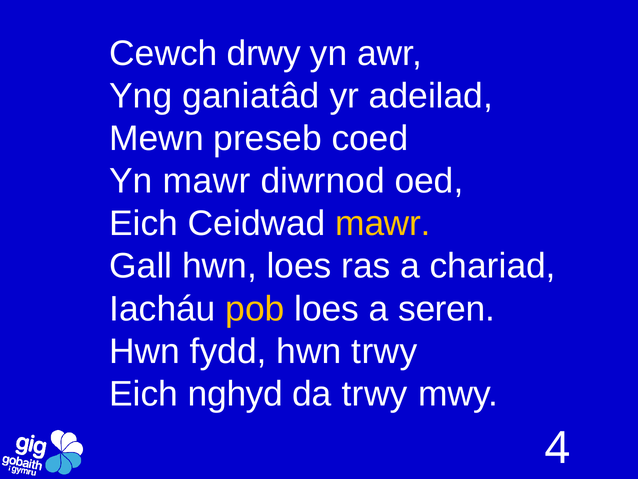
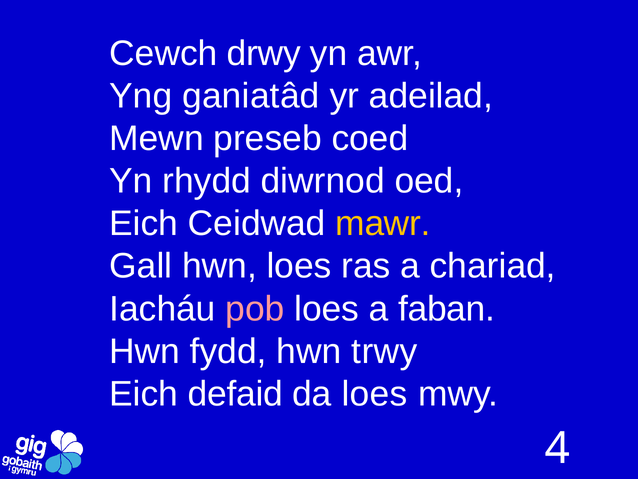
Yn mawr: mawr -> rhydd (207, 181)
pob colour: yellow -> pink (255, 308)
seren: seren -> faban (447, 308)
nghyd: nghyd -> defaid (235, 394)
da trwy: trwy -> loes (375, 394)
